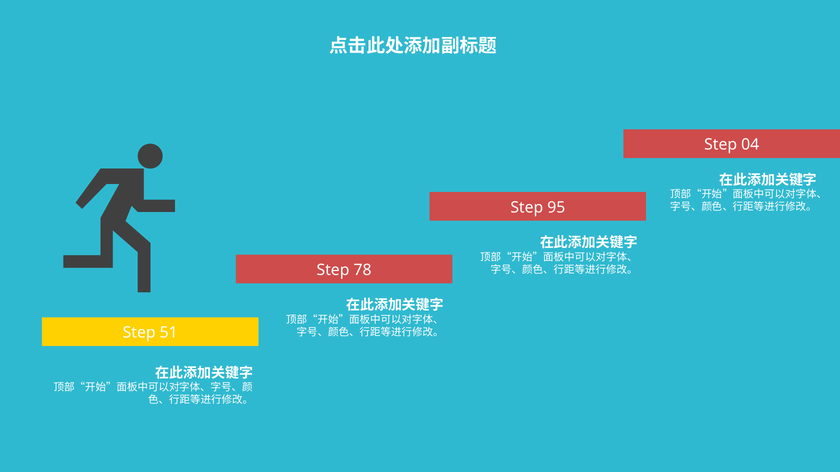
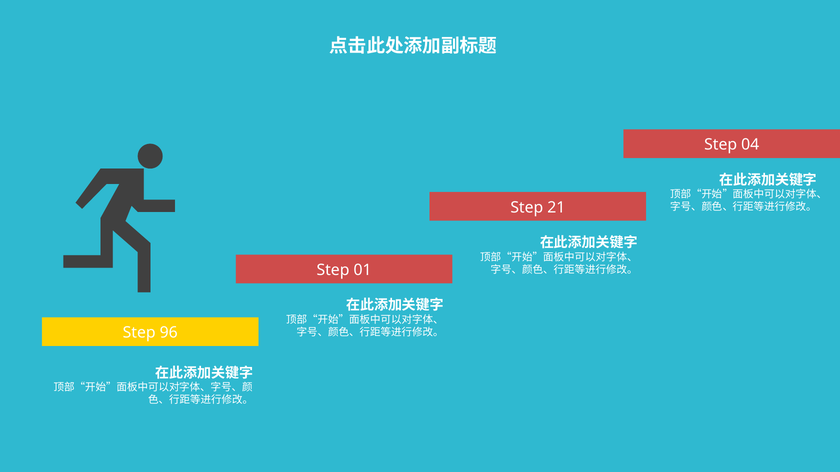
95: 95 -> 21 (556, 208)
78: 78 -> 01 (363, 270)
51: 51 -> 96 (169, 333)
